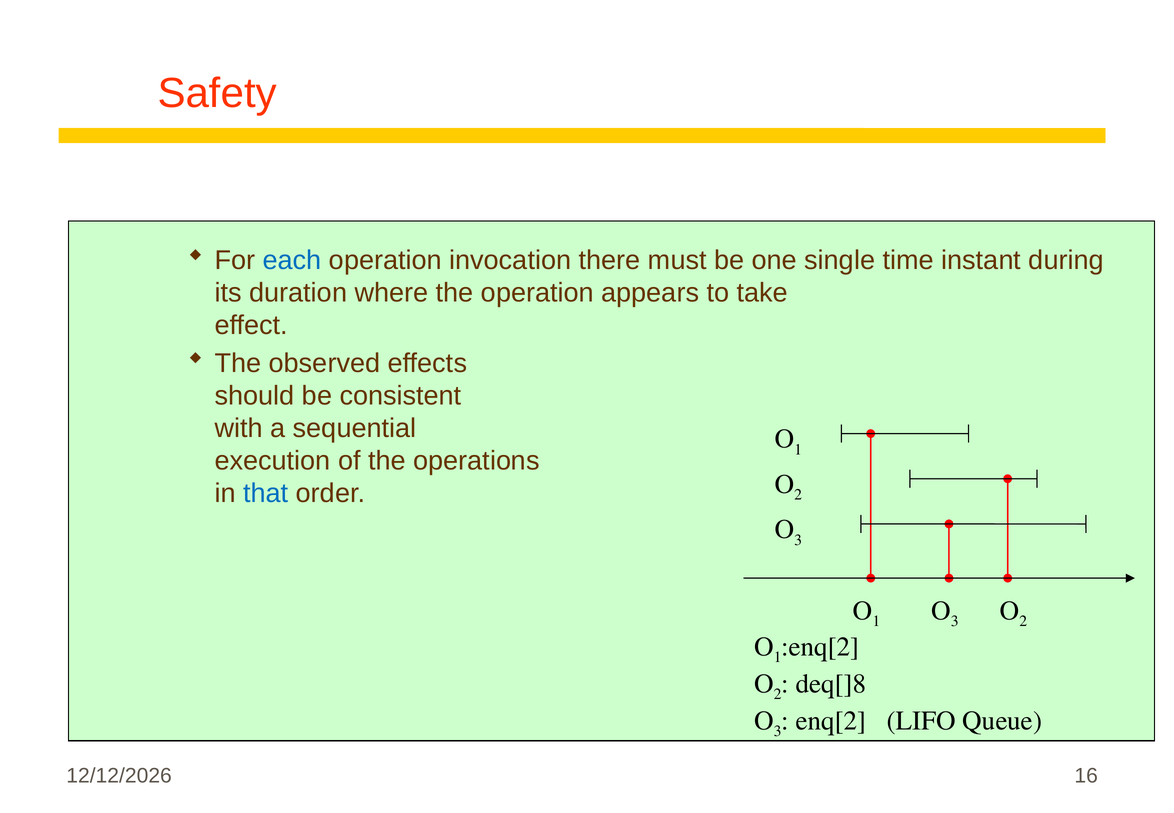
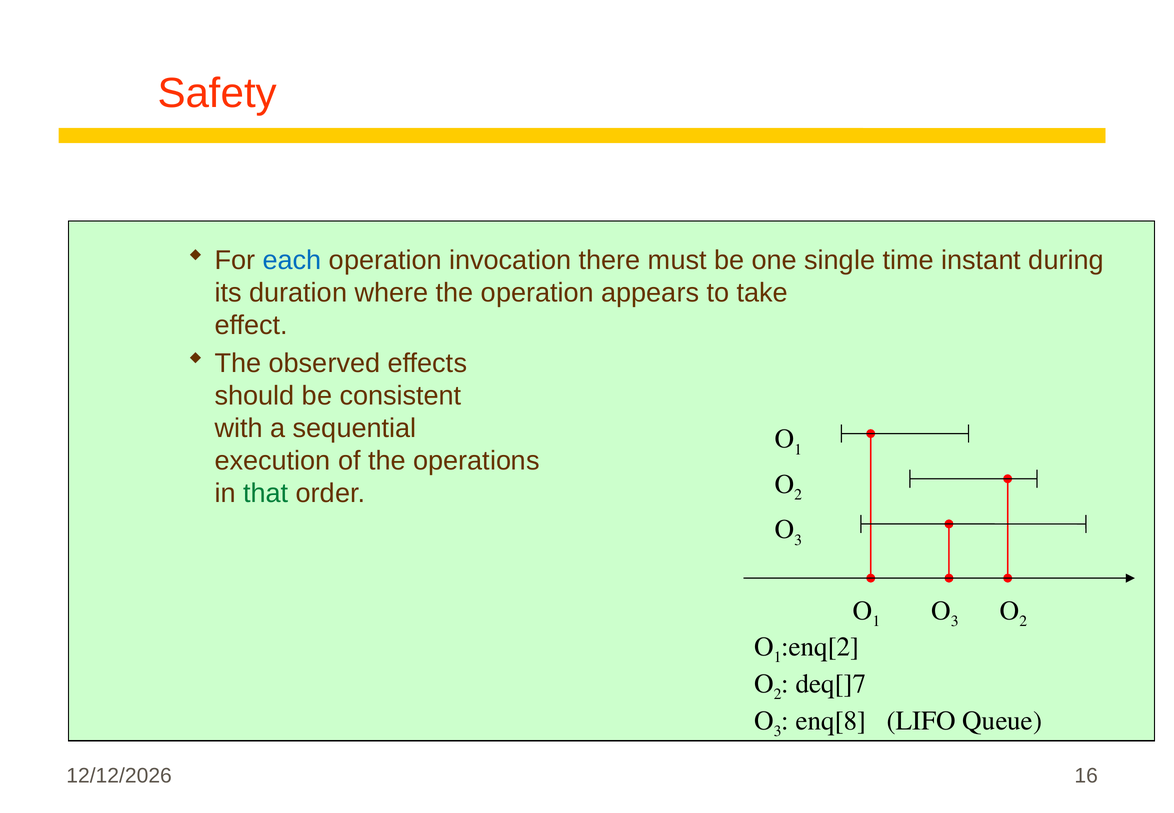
that colour: blue -> green (266, 493)
deq[]8: deq[]8 -> deq[]7 (831, 684)
enq[2: enq[2 -> enq[8 (831, 720)
